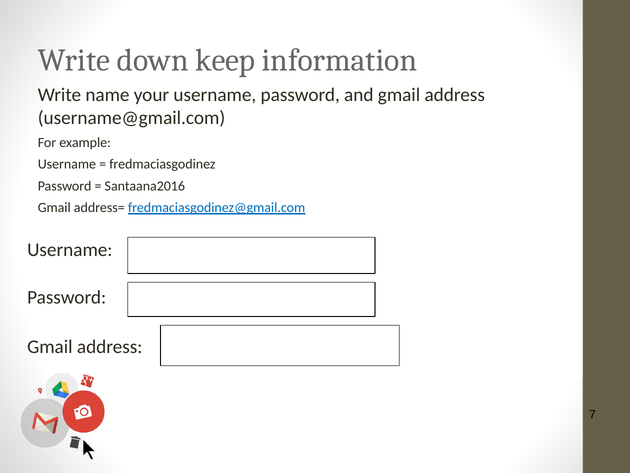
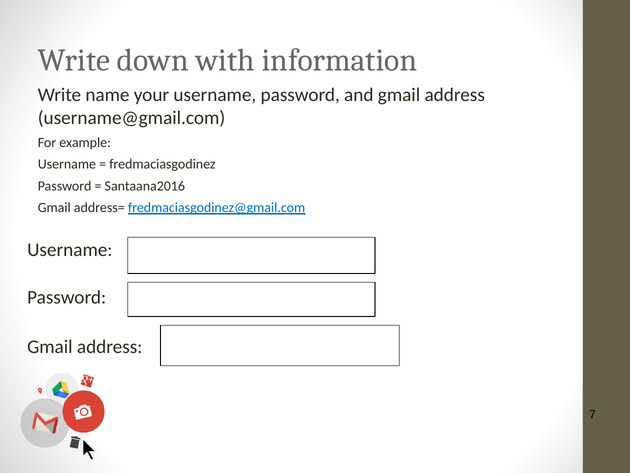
keep: keep -> with (225, 60)
